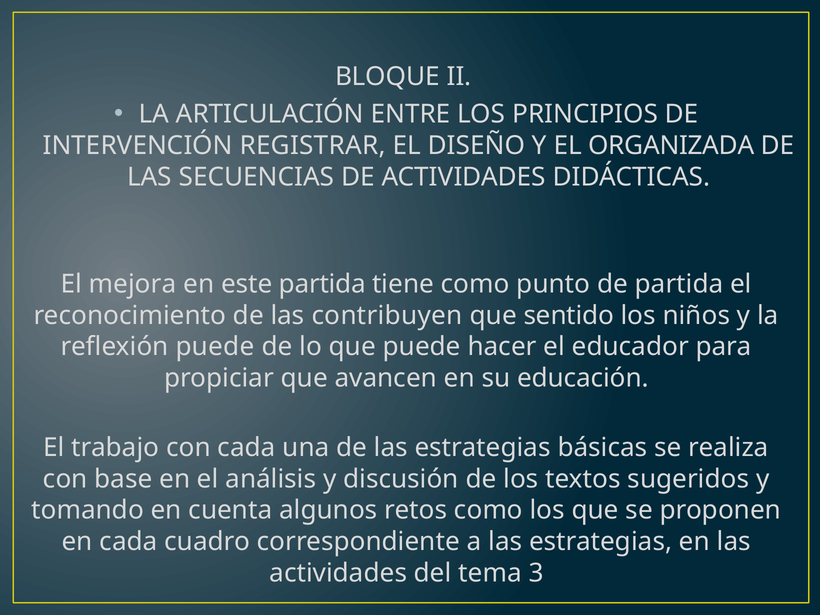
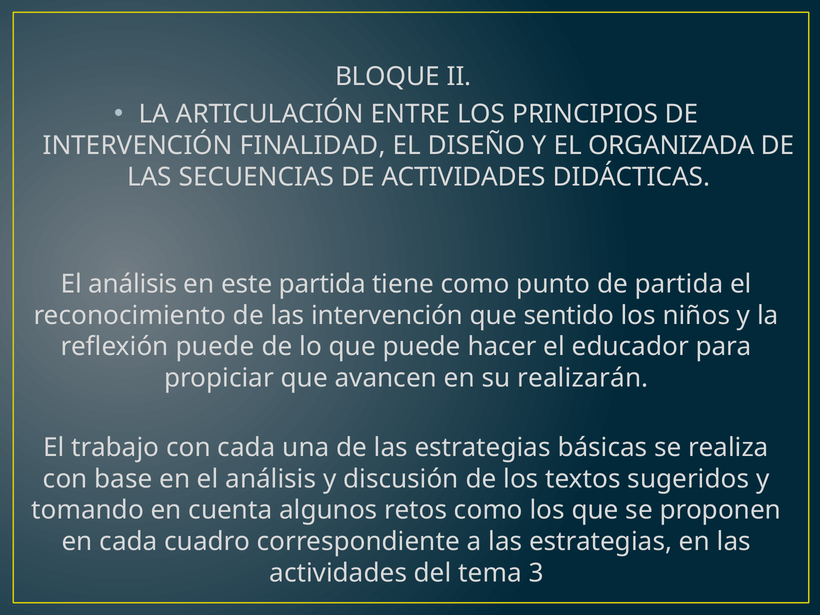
REGISTRAR: REGISTRAR -> FINALIDAD (313, 146)
mejora: mejora -> análisis (133, 284)
las contribuyen: contribuyen -> intervención (387, 315)
educación: educación -> realizarán (583, 378)
